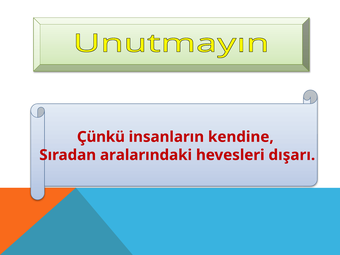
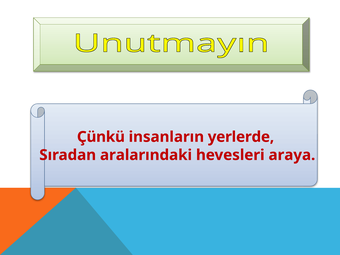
kendine: kendine -> yerlerde (241, 137)
dışarı: dışarı -> araya (292, 155)
